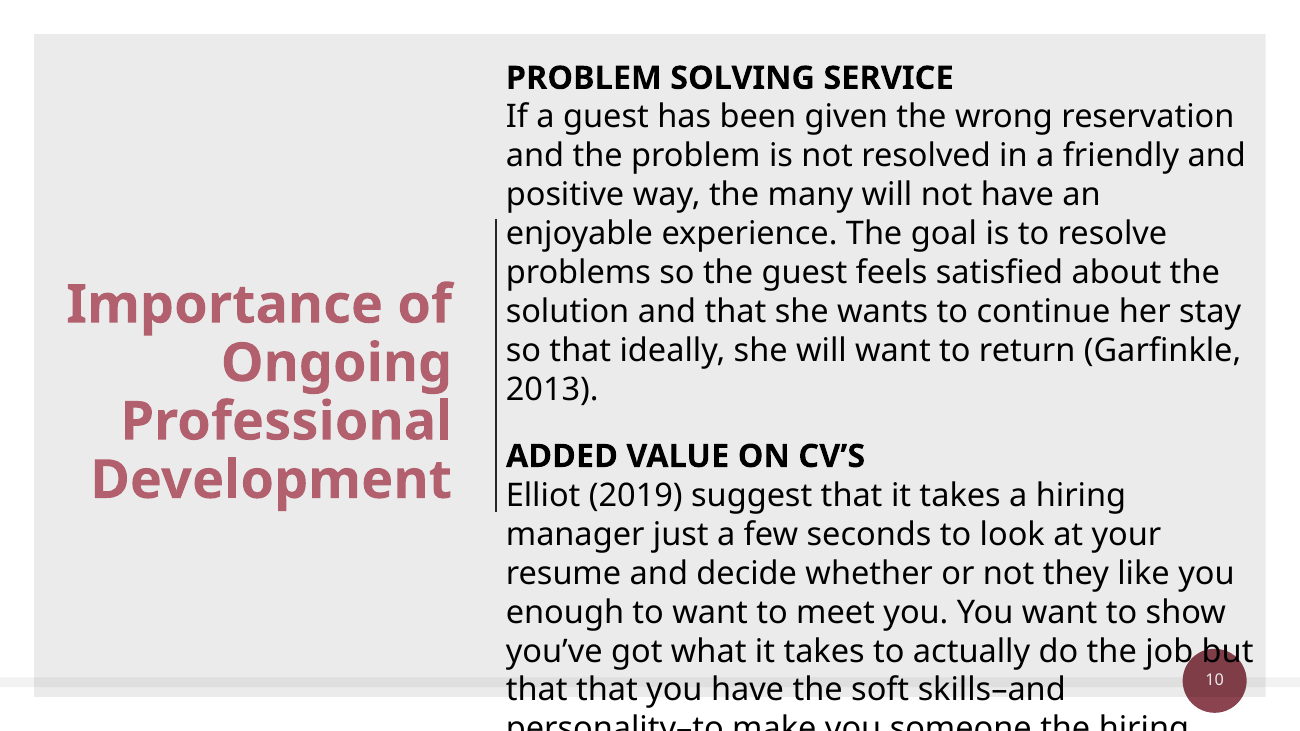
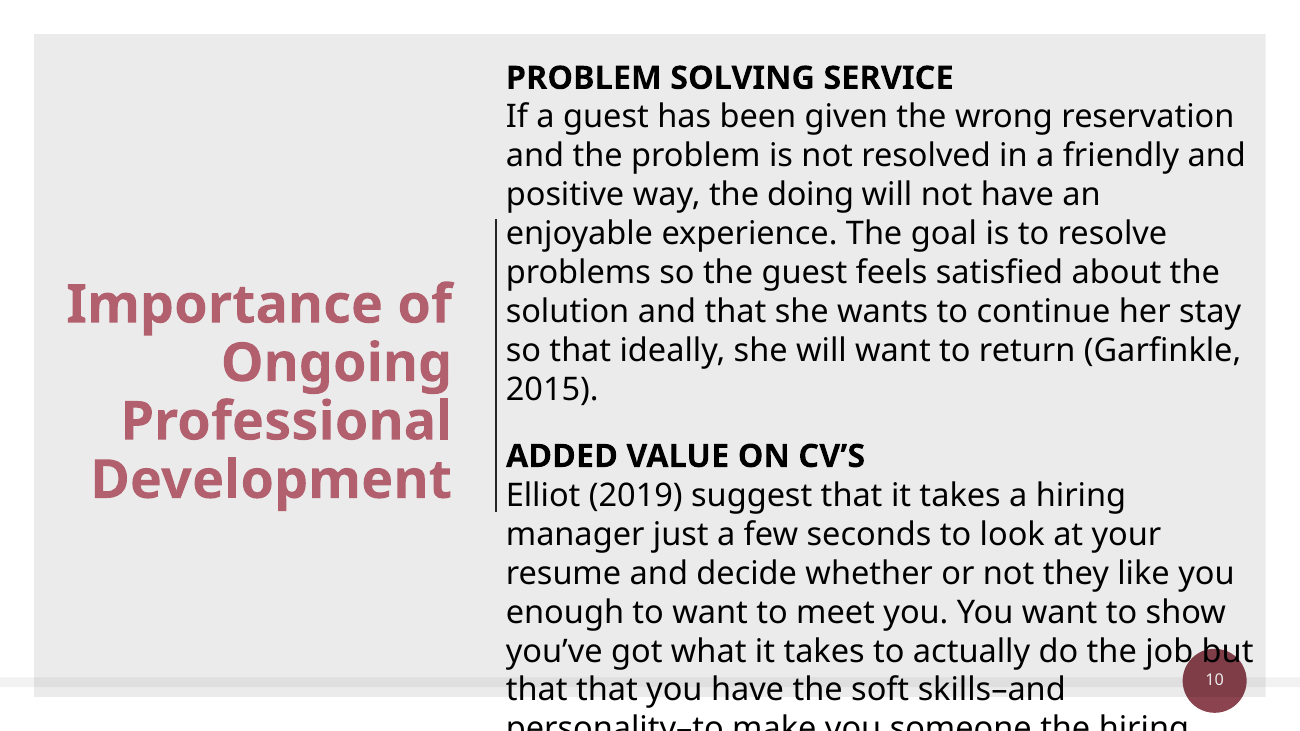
many: many -> doing (811, 195)
2013: 2013 -> 2015 (552, 390)
